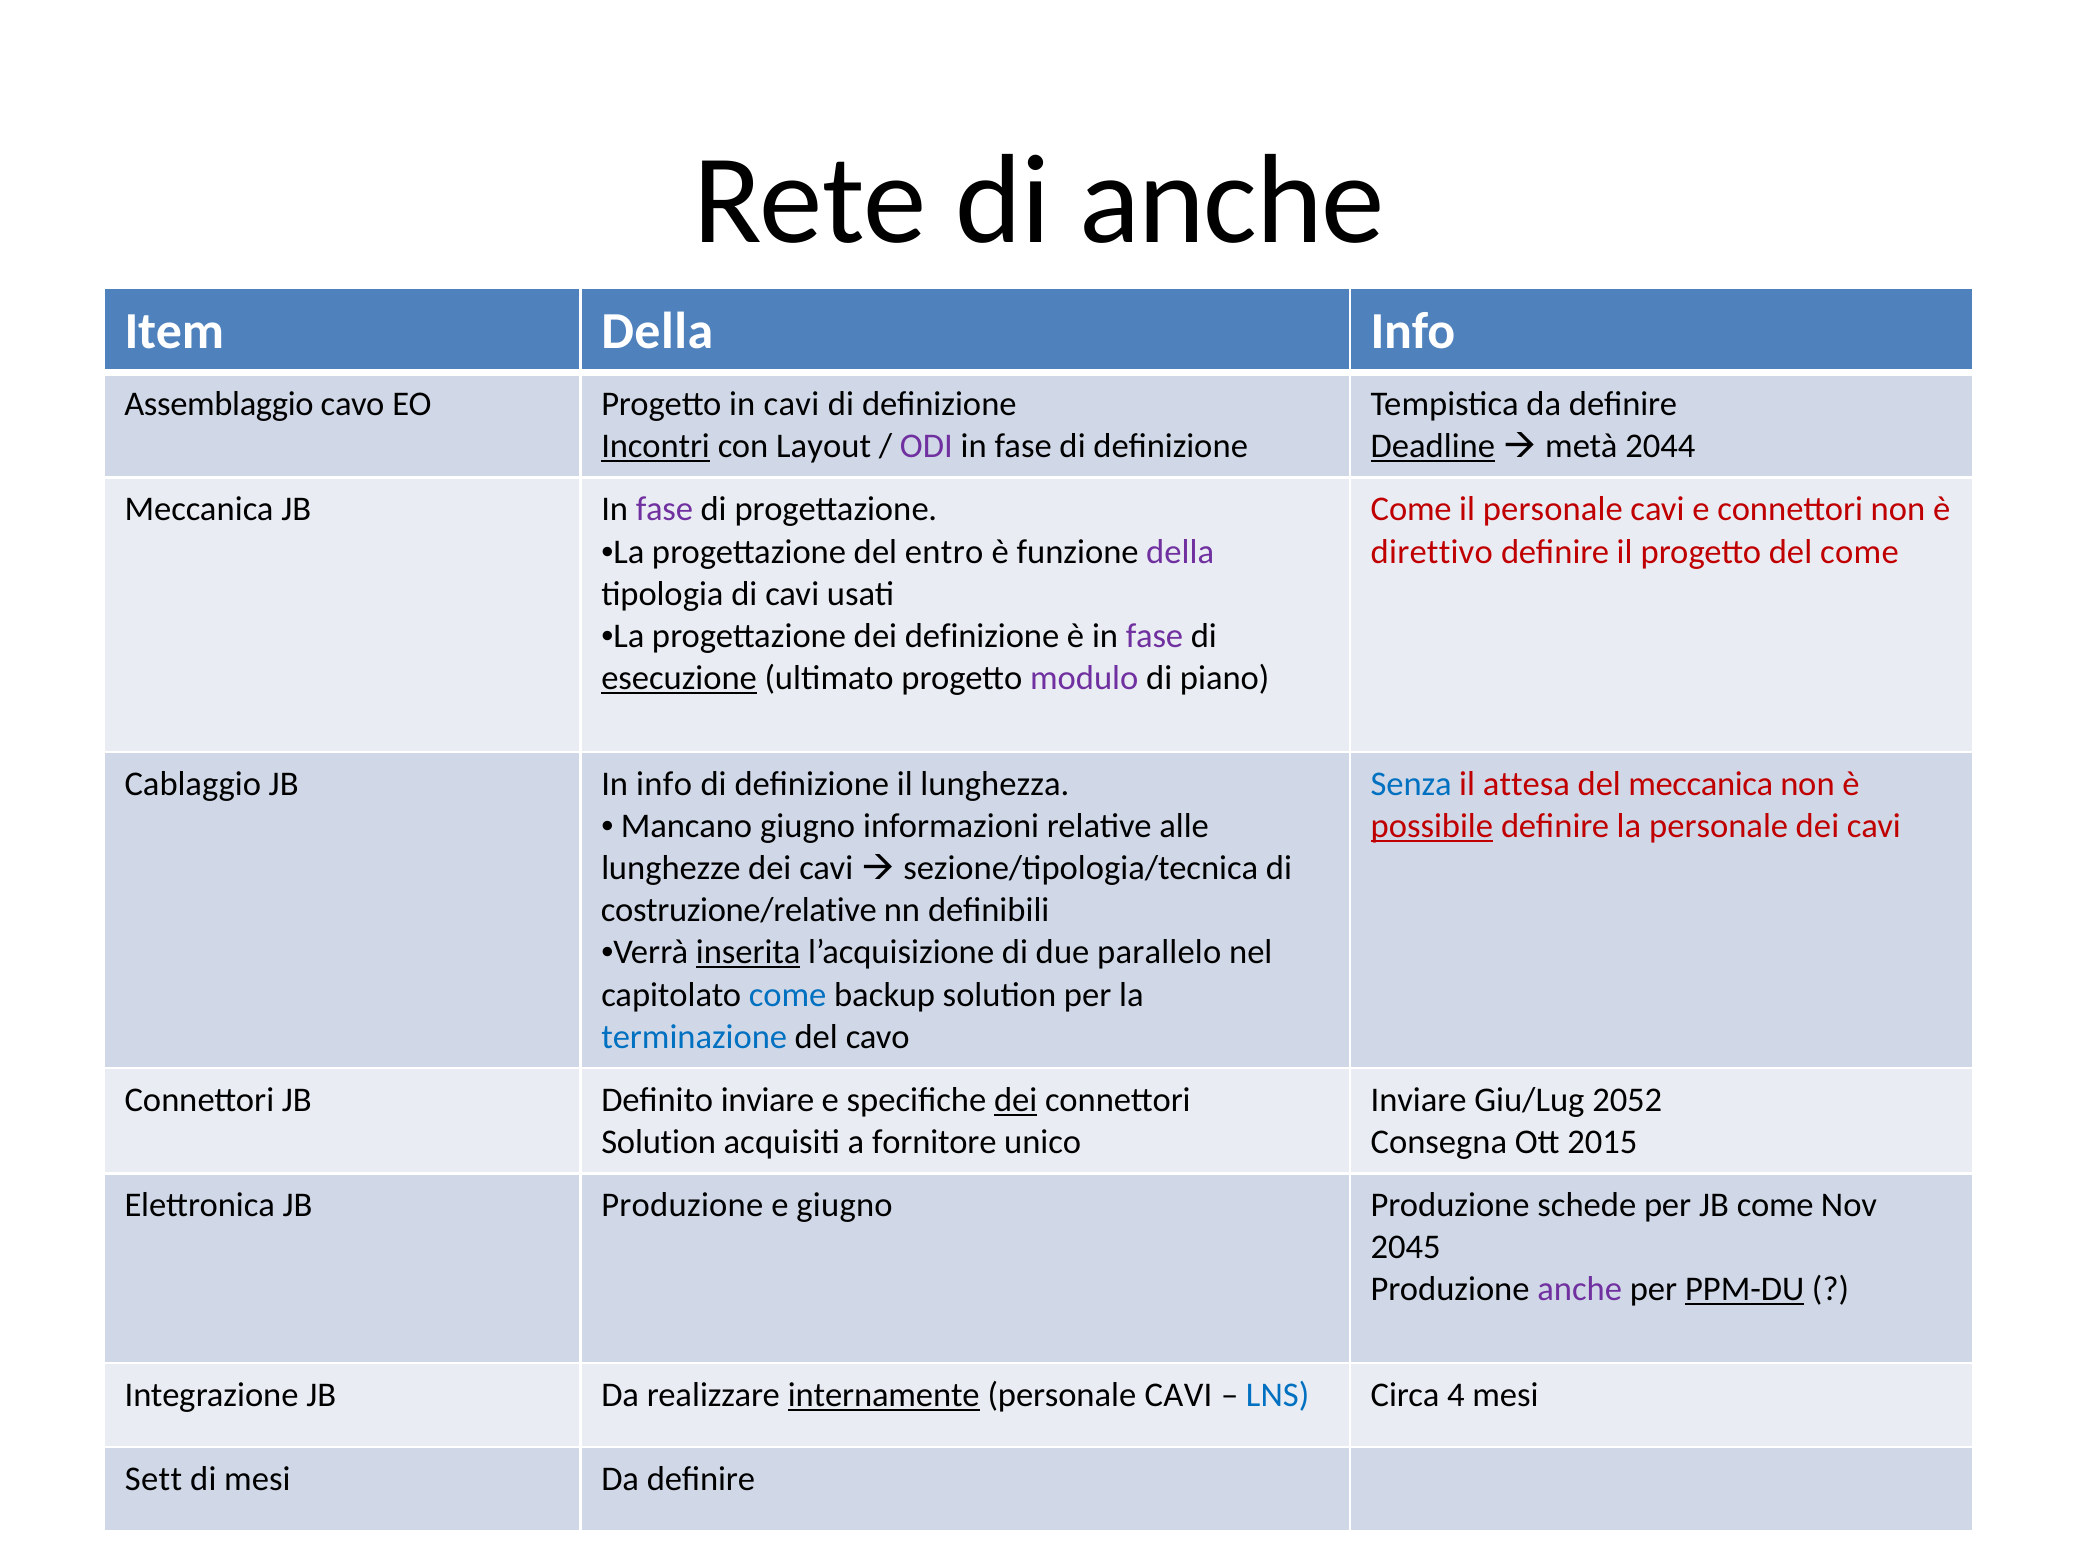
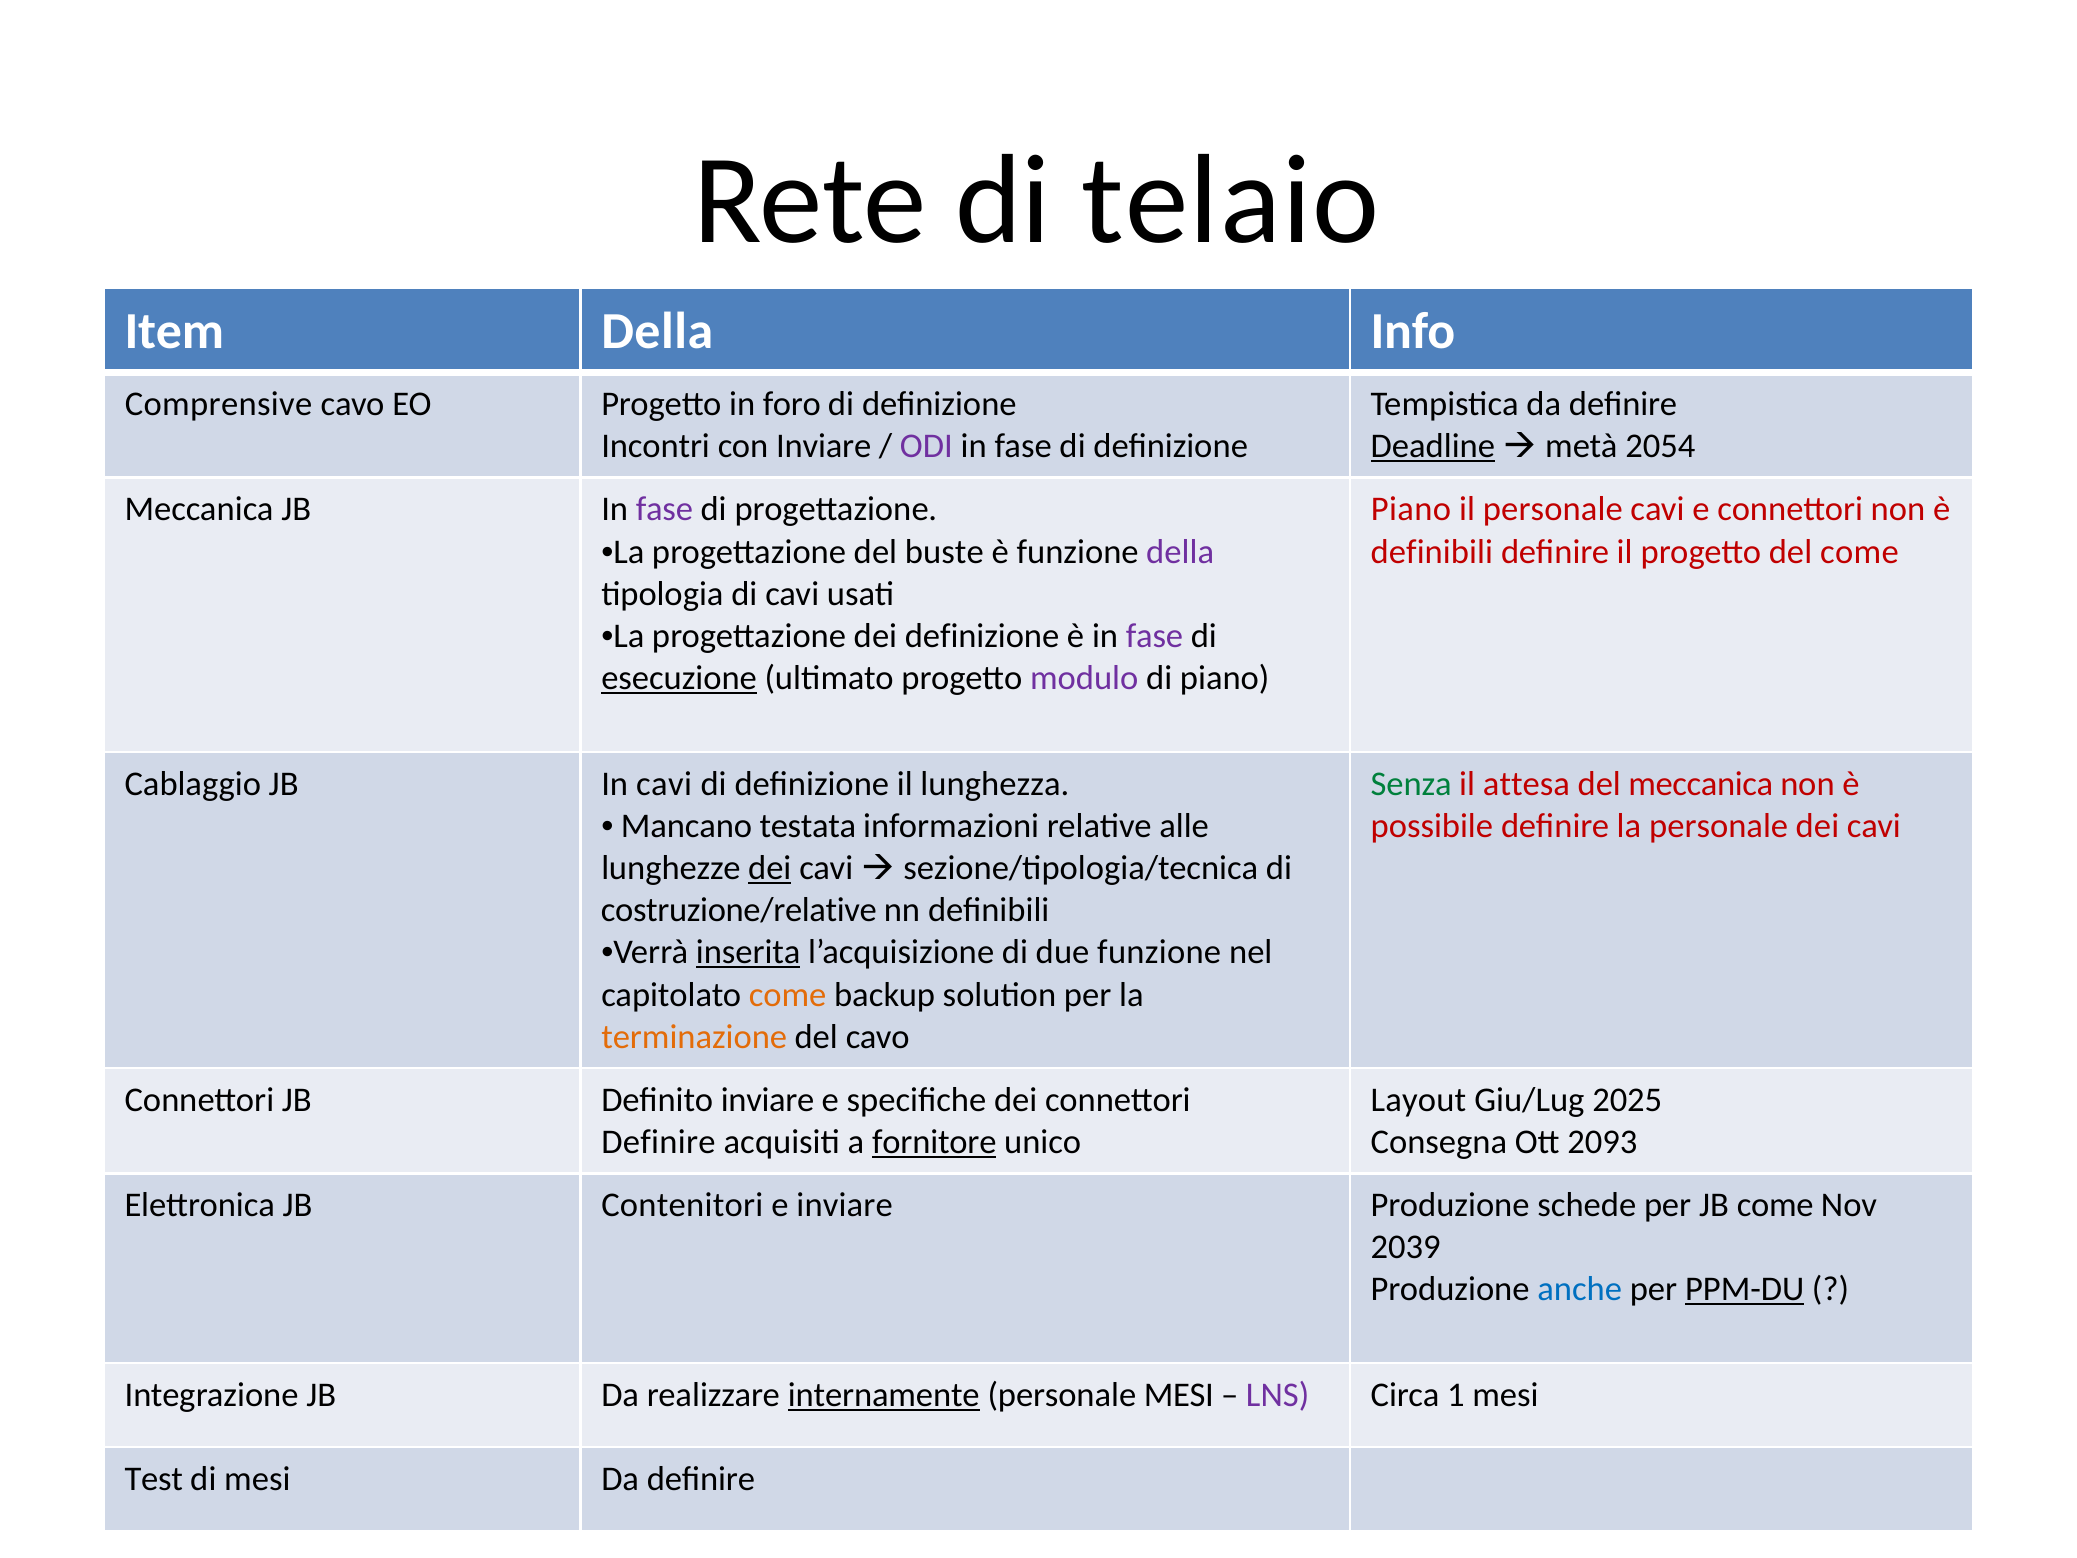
di anche: anche -> telaio (1231, 201)
Assemblaggio: Assemblaggio -> Comprensive (219, 404)
in cavi: cavi -> foro (792, 404)
Incontri underline: present -> none (656, 446)
con Layout: Layout -> Inviare (824, 446)
2044: 2044 -> 2054 (1660, 446)
Come: Come -> Piano (1411, 509)
entro: entro -> buste (944, 552)
direttivo: direttivo -> definibili (1432, 552)
In info: info -> cavi (664, 783)
Senza colour: blue -> green (1411, 783)
Mancano giugno: giugno -> testata (808, 826)
possibile underline: present -> none (1432, 826)
dei underline: none -> present (770, 868)
due parallelo: parallelo -> funzione (1159, 952)
come colour: blue -> orange (788, 994)
terminazione colour: blue -> orange (694, 1037)
dei underline: present -> none (1016, 1100)
Inviare: Inviare -> Layout (1418, 1100)
2052: 2052 -> 2025 (1627, 1100)
Solution: Solution -> Definire (658, 1142)
fornitore underline: none -> present (934, 1142)
2015: 2015 -> 2093 (1602, 1142)
JB Produzione: Produzione -> Contenitori (682, 1205)
e giugno: giugno -> inviare (845, 1205)
2045: 2045 -> 2039 (1406, 1247)
anche colour: purple -> blue (1580, 1289)
CAVI: CAVI -> MESI (1179, 1395)
LNS colour: blue -> purple (1278, 1395)
4: 4 -> 1 (1456, 1395)
Sett: Sett -> Test (154, 1479)
